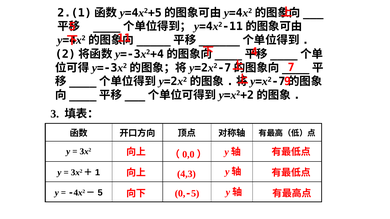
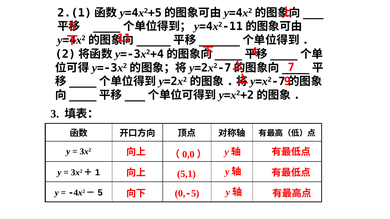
4,3: 4,3 -> 5,1 (186, 174)
